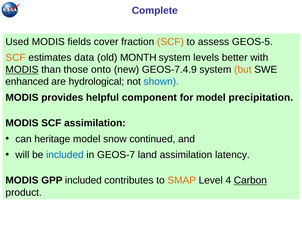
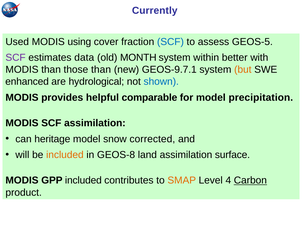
Complete: Complete -> Currently (155, 11)
fields: fields -> using (79, 42)
SCF colour: orange -> blue (170, 42)
SCF colour: orange -> purple (16, 58)
levels: levels -> within (206, 58)
MODIS underline: present -> none (22, 70)
those onto: onto -> than (101, 70)
GEOS-7.4.9: GEOS-7.4.9 -> GEOS-9.7.1 (169, 70)
component: component -> comparable (149, 98)
continued: continued -> corrected (152, 139)
included colour: blue -> orange (65, 155)
GEOS-7: GEOS-7 -> GEOS-8 (116, 155)
latency: latency -> surface (232, 155)
